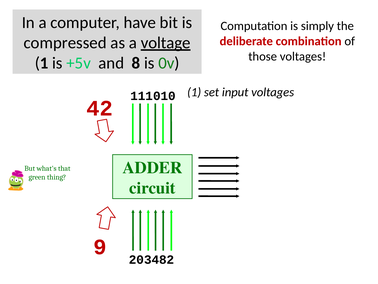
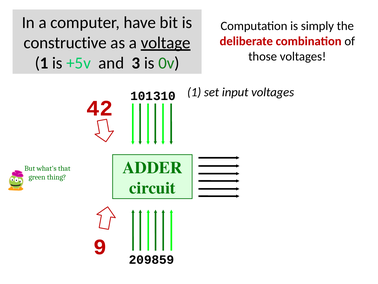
compressed: compressed -> constructive (65, 43)
8: 8 -> 3 (136, 63)
111010: 111010 -> 101310 (153, 96)
203482: 203482 -> 209859 (152, 259)
